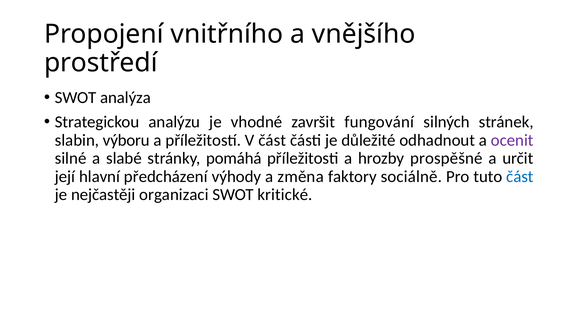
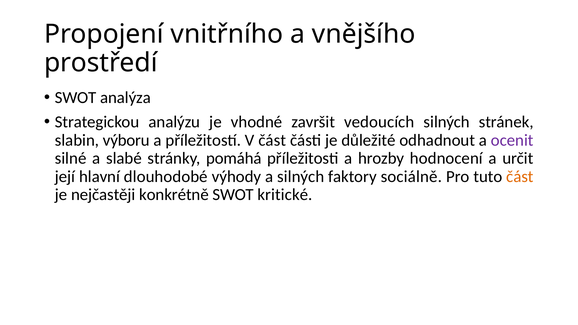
fungování: fungování -> vedoucích (379, 122)
prospěšné: prospěšné -> hodnocení (446, 158)
předcházení: předcházení -> dlouhodobé (166, 177)
a změna: změna -> silných (301, 177)
část colour: blue -> orange (520, 177)
organizaci: organizaci -> konkrétně (174, 195)
